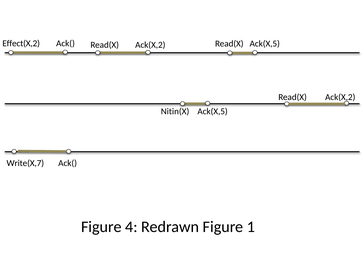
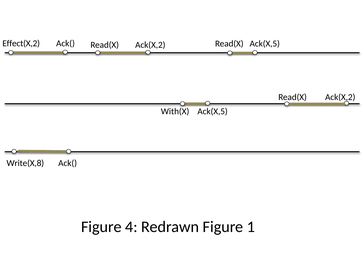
Nitin(X: Nitin(X -> With(X (175, 112)
Write(X,7: Write(X,7 -> Write(X,8 (25, 163)
